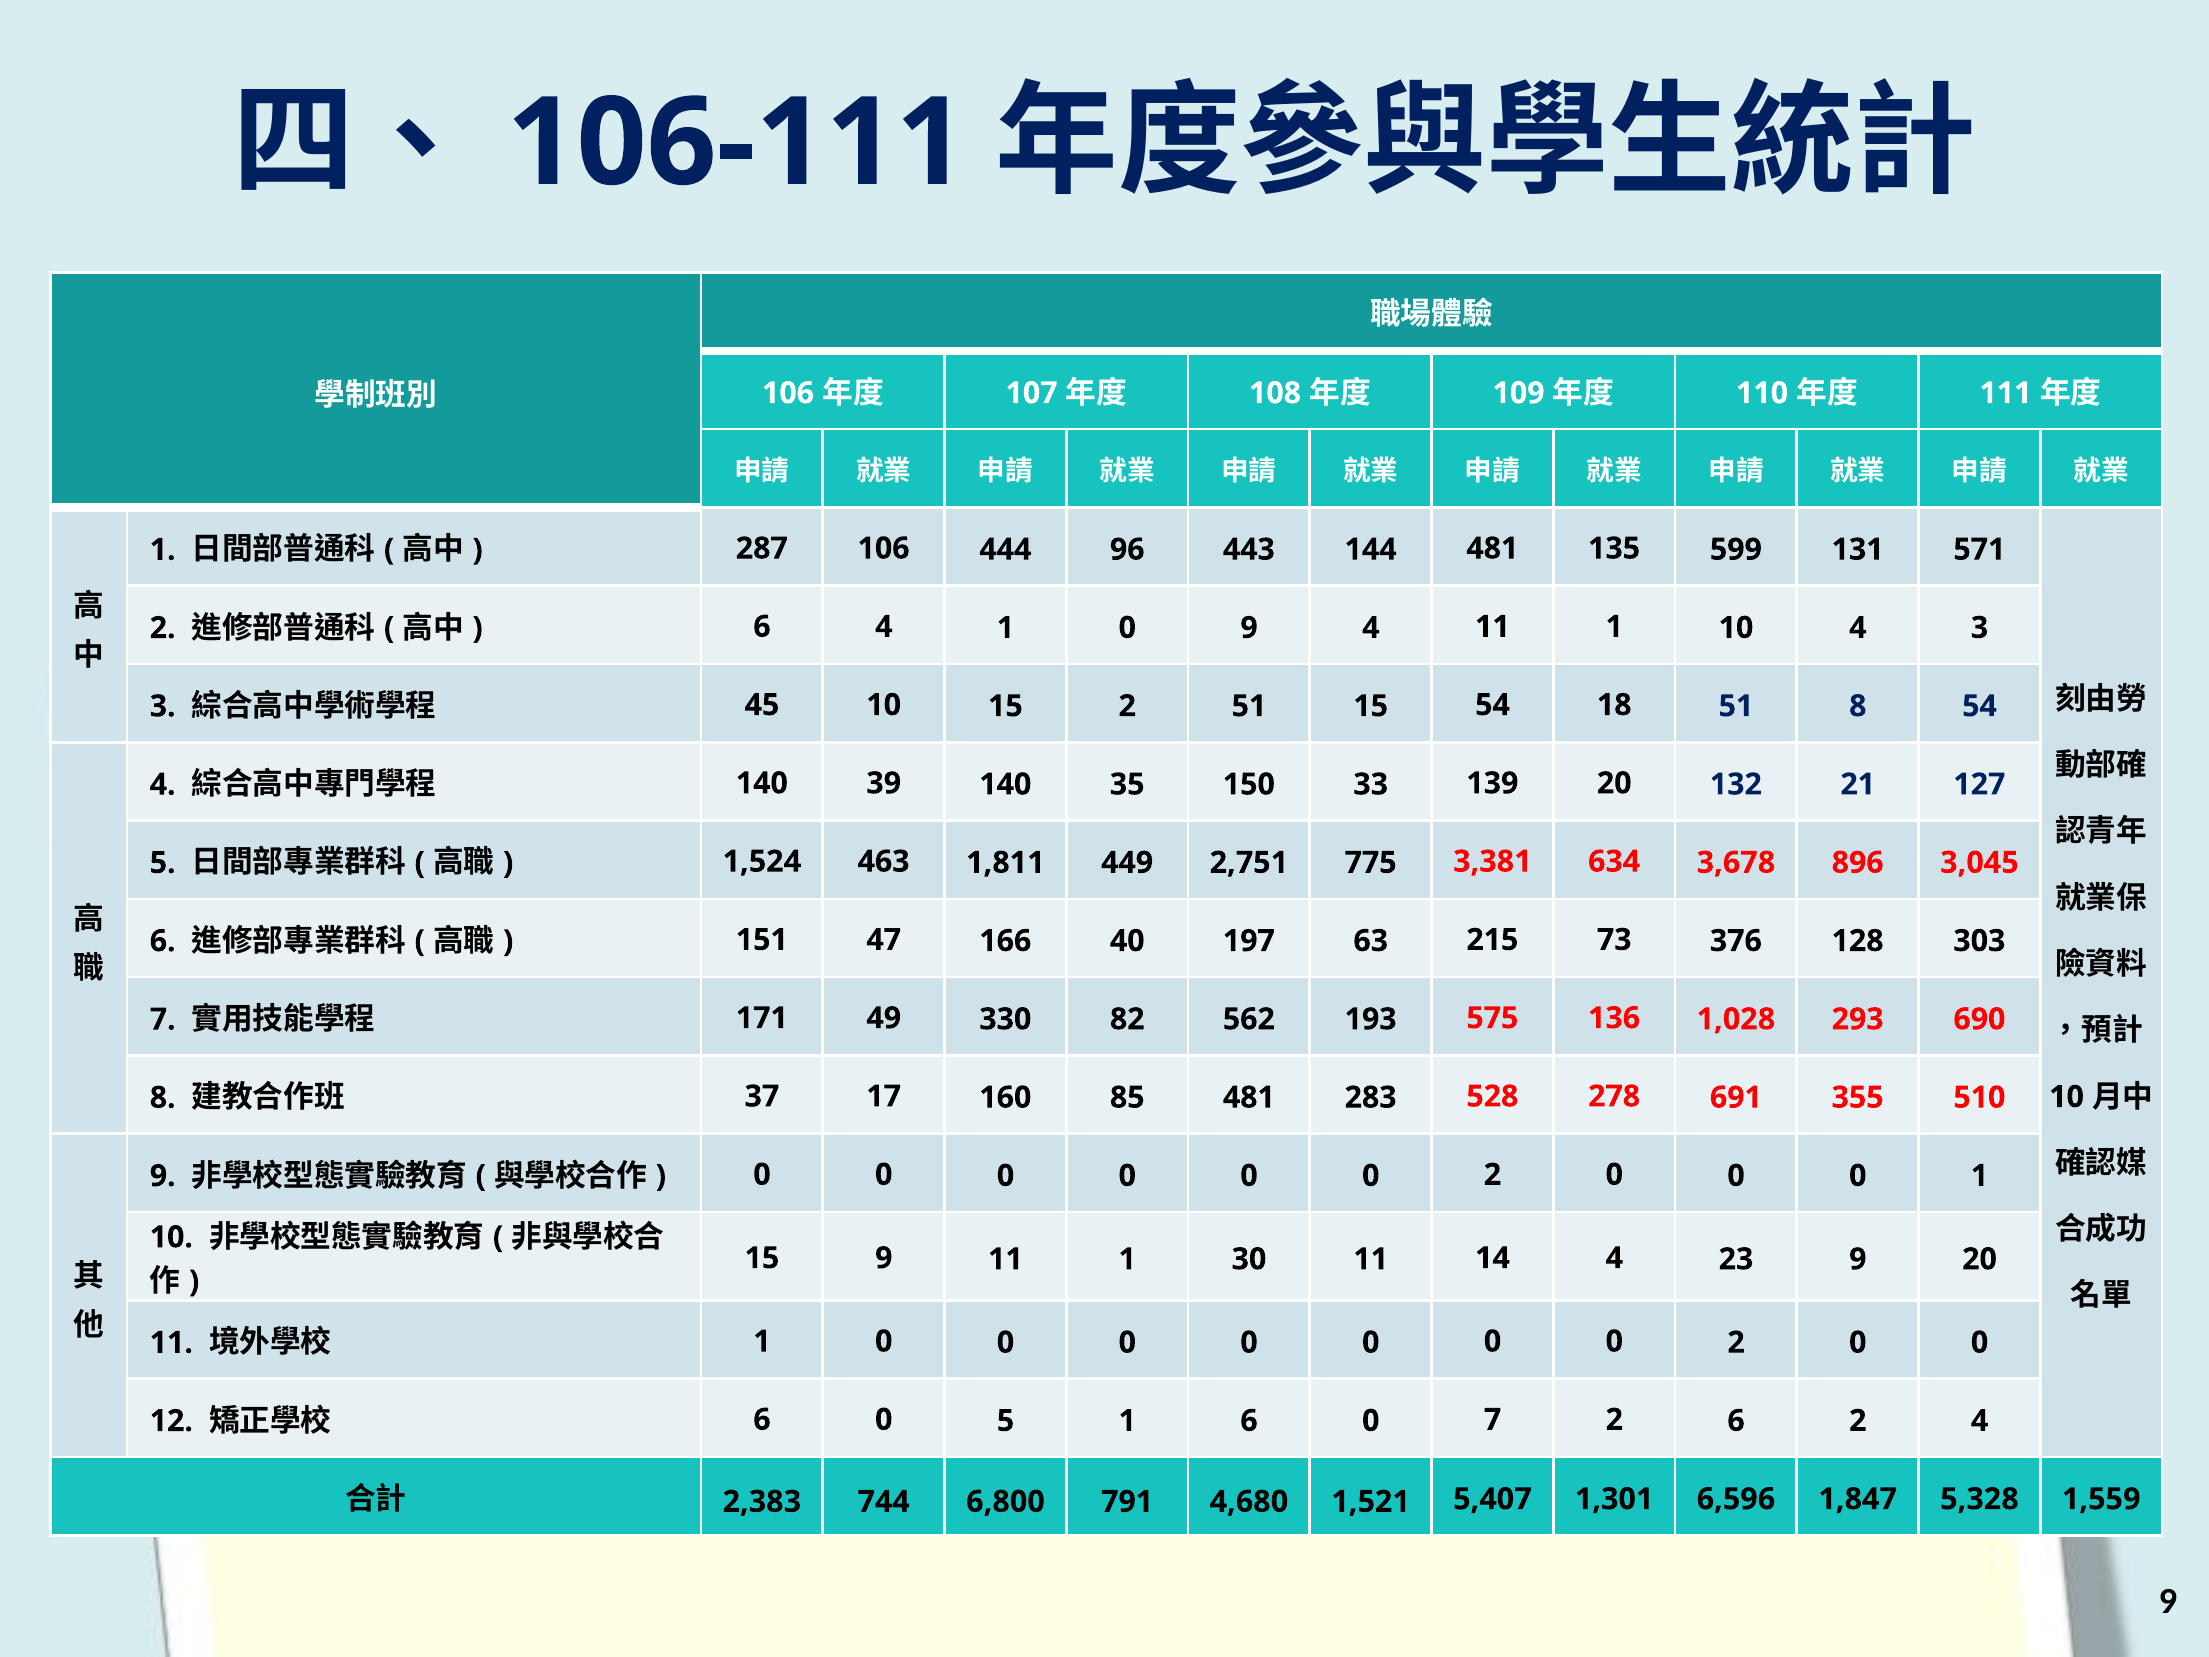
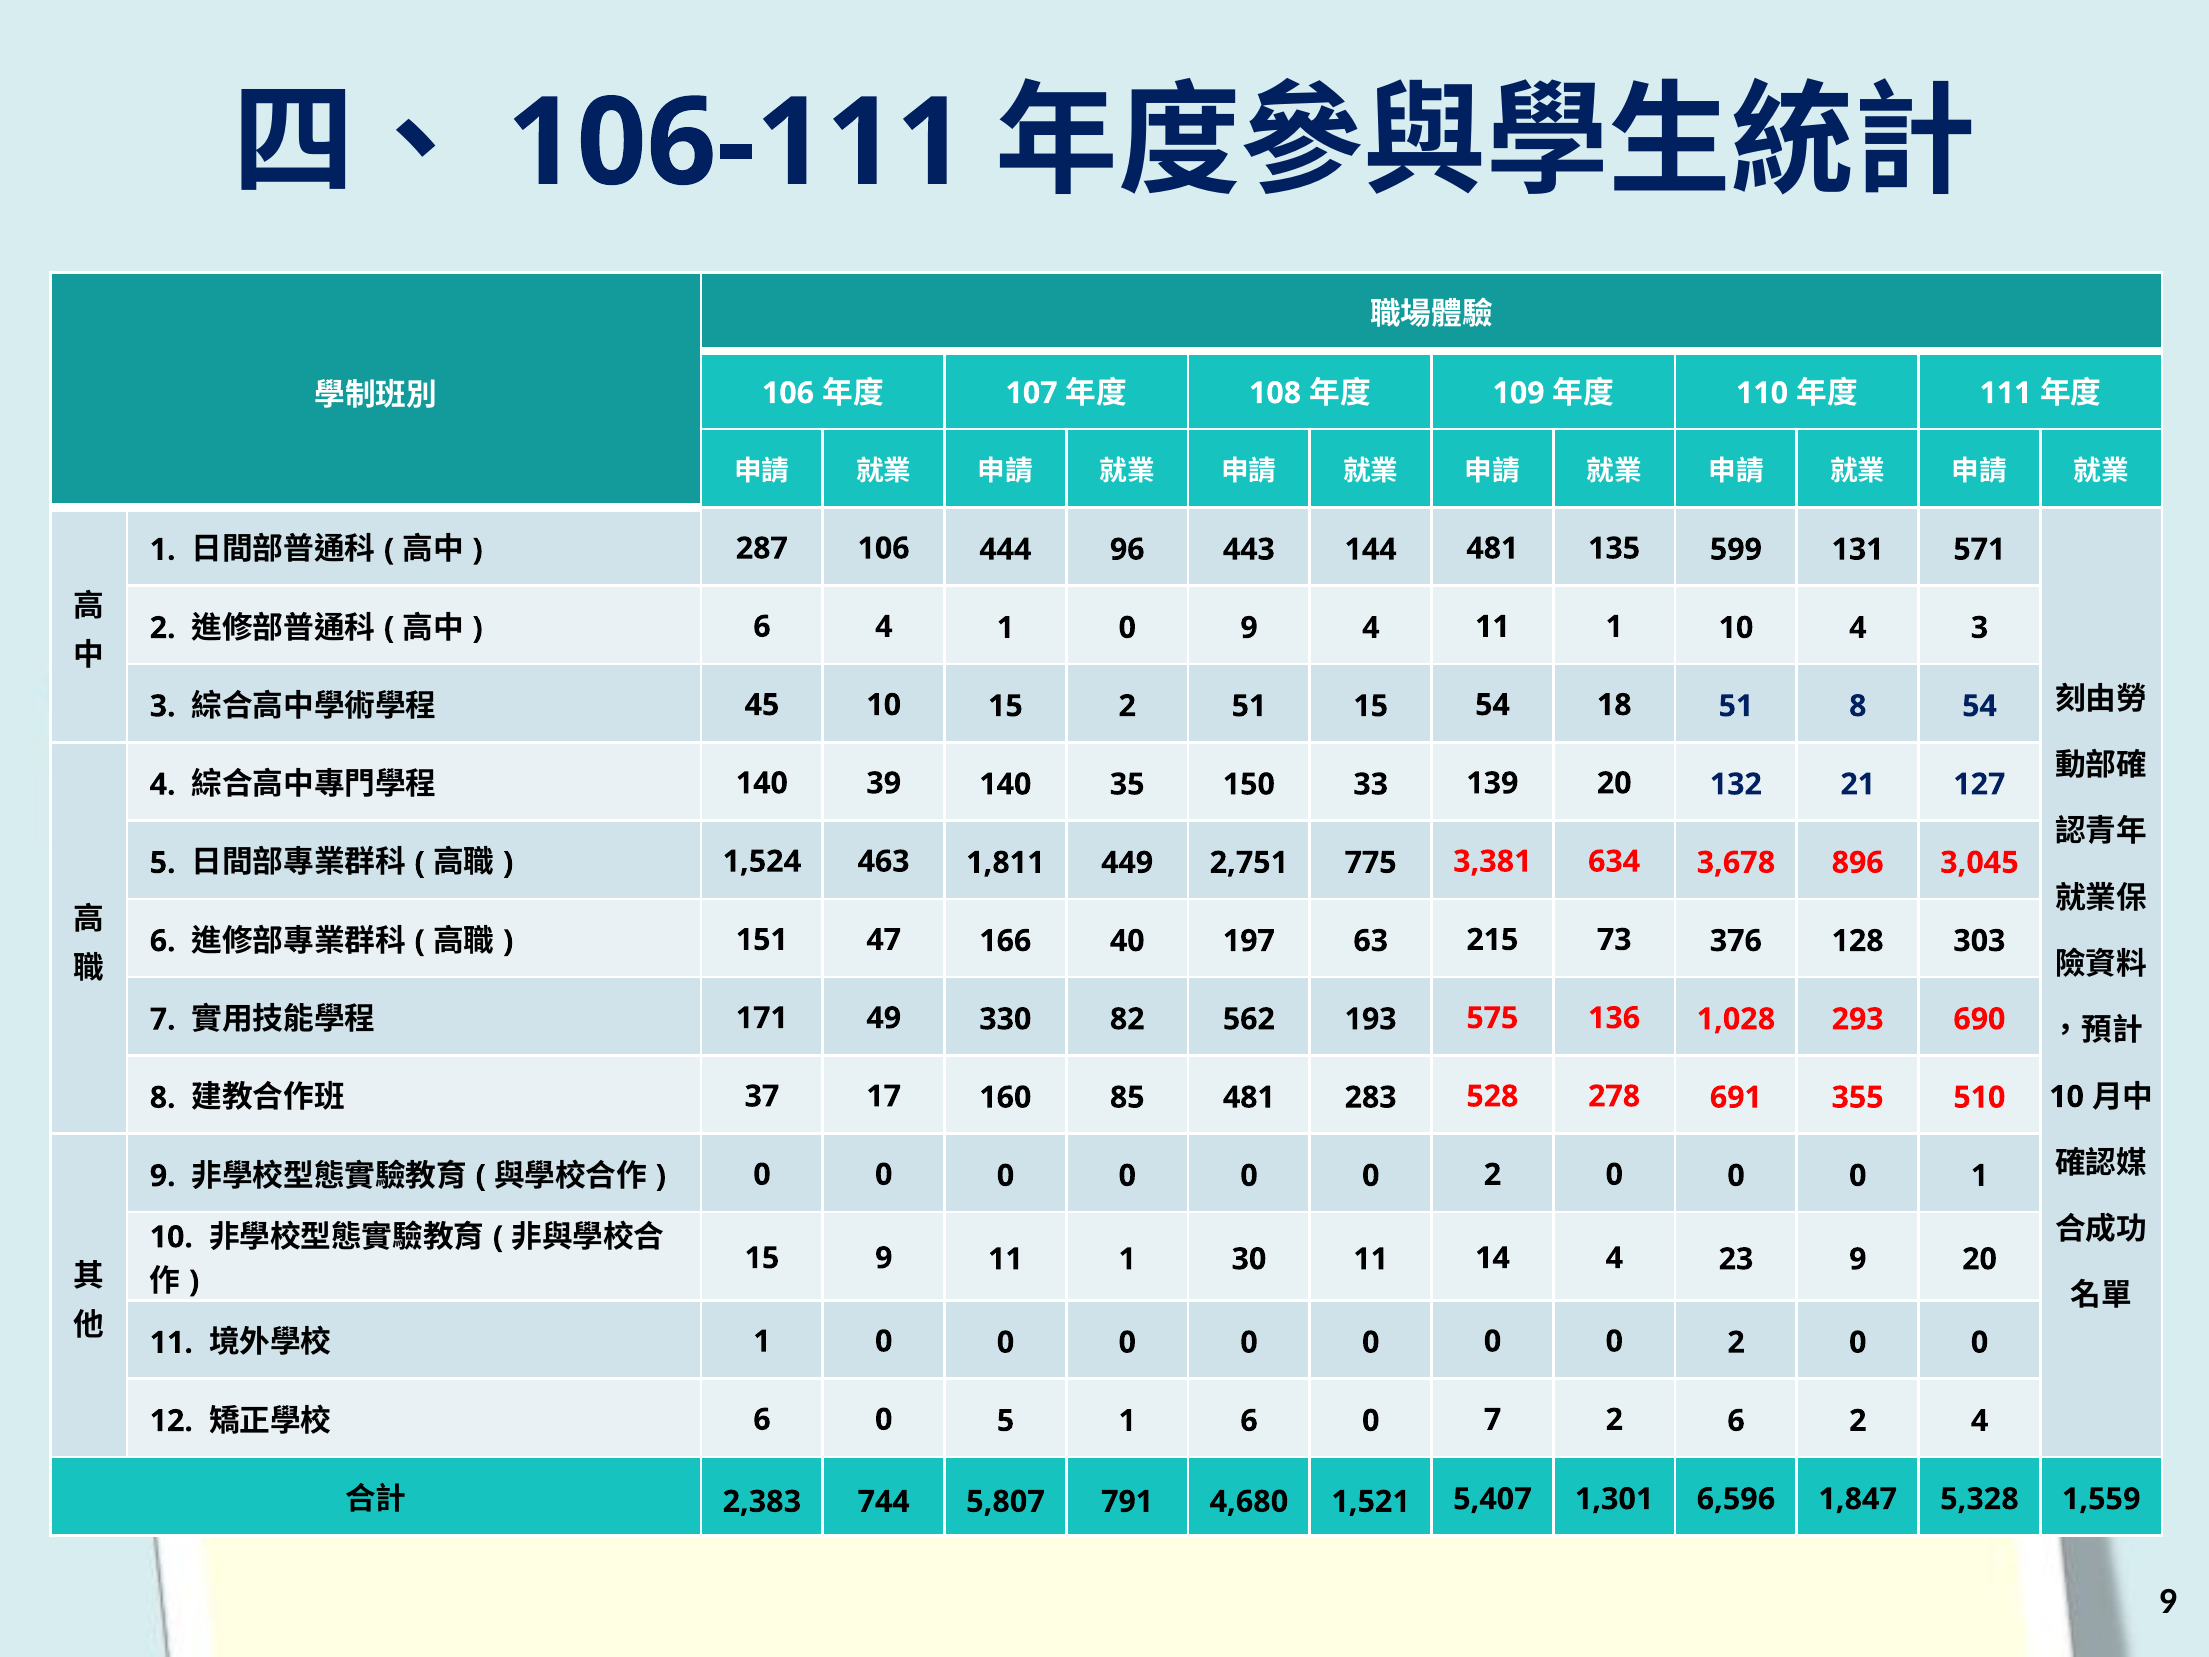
6,800: 6,800 -> 5,807 (1005, 1501)
